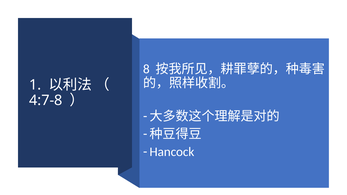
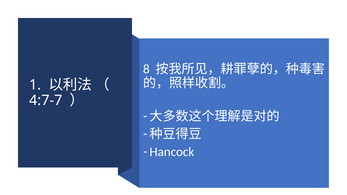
4:7-8: 4:7-8 -> 4:7-7 (46, 101)
